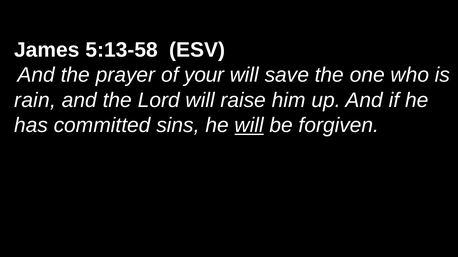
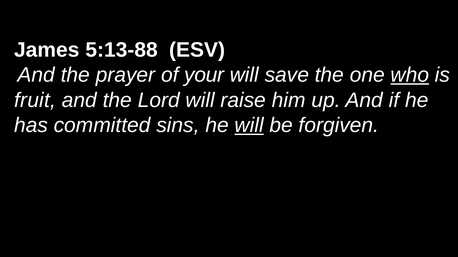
5:13-58: 5:13-58 -> 5:13-88 (122, 50)
who underline: none -> present (410, 75)
rain: rain -> fruit (35, 100)
